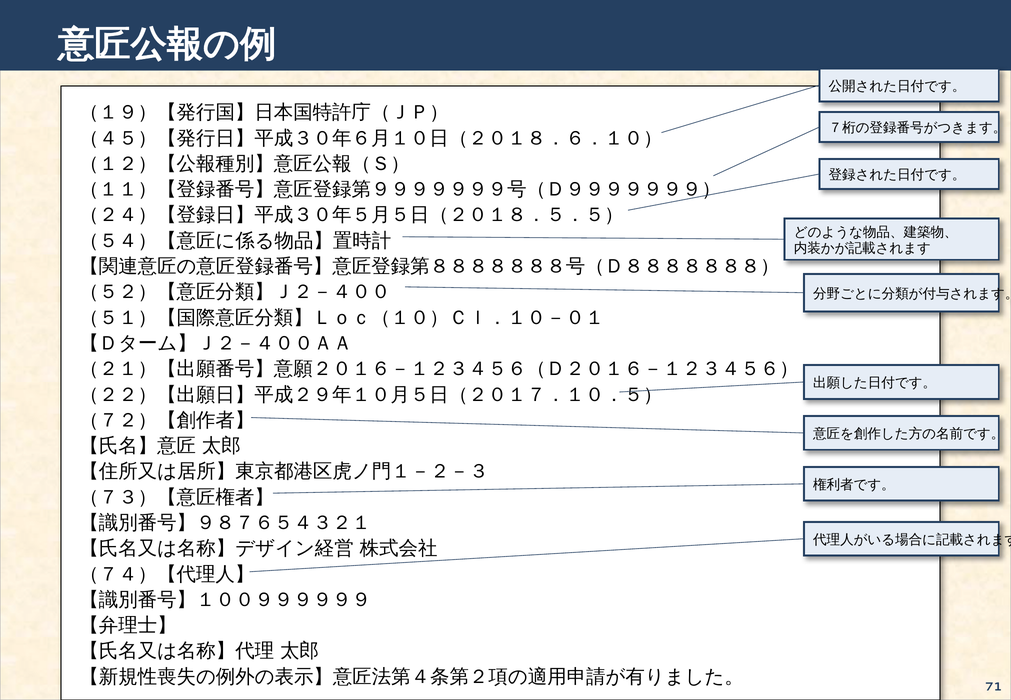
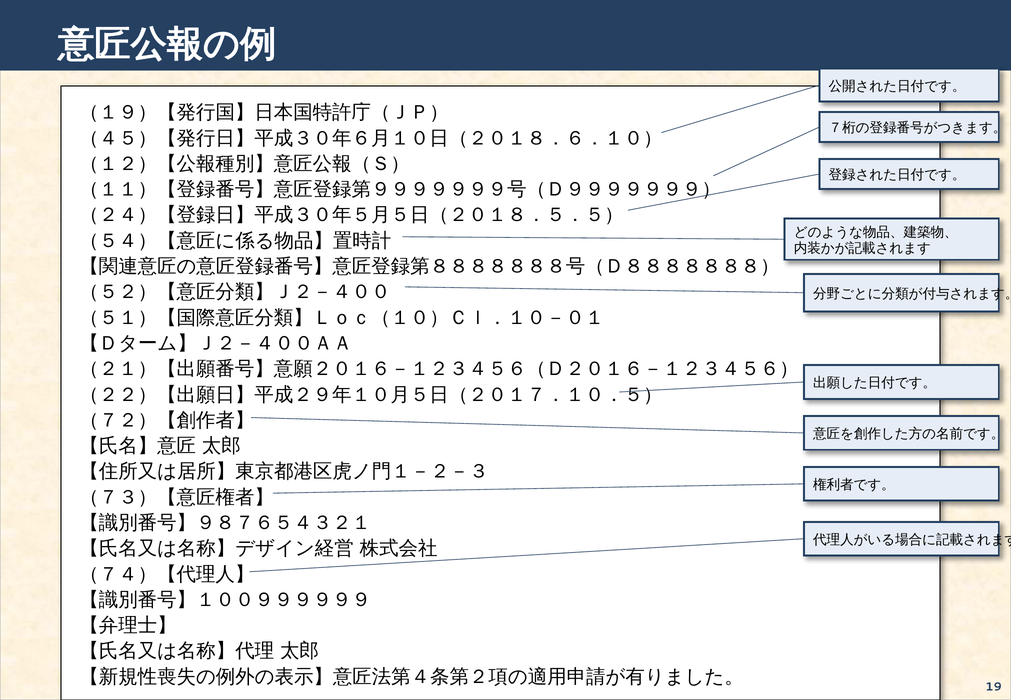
71: 71 -> 19 (994, 687)
